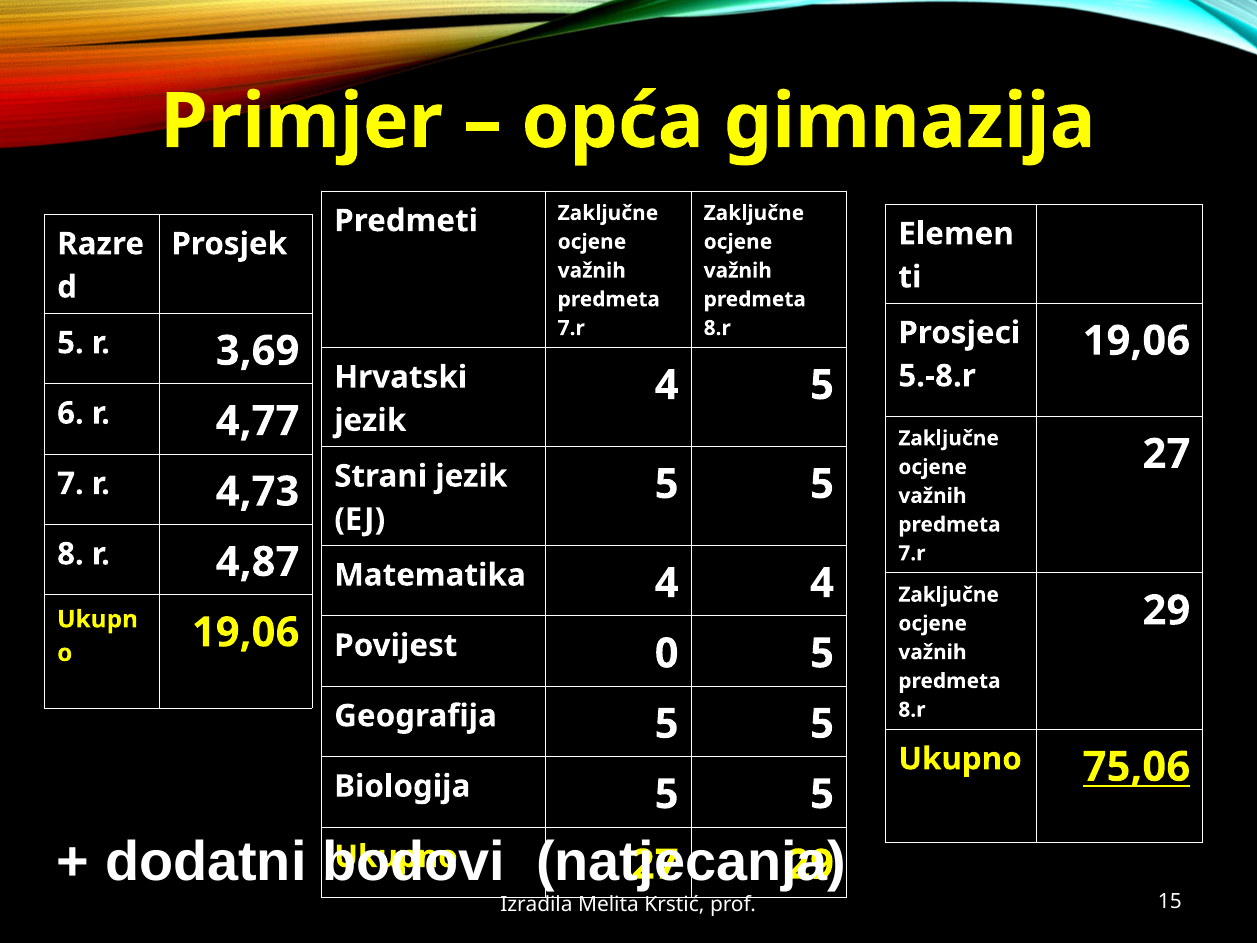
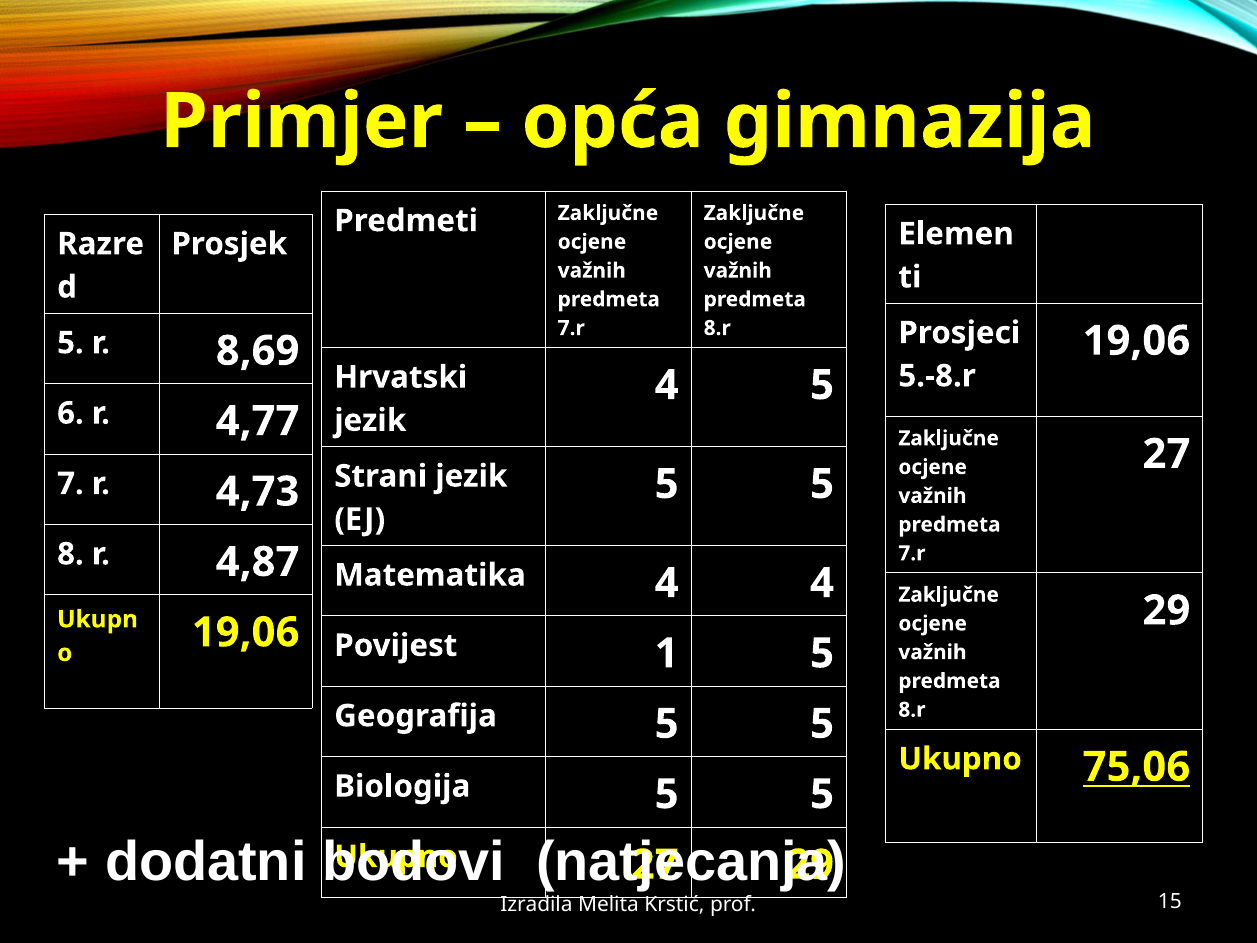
3,69: 3,69 -> 8,69 (258, 351)
0: 0 -> 1 (667, 653)
